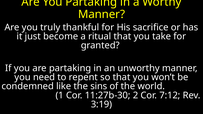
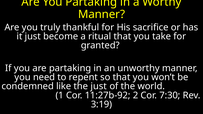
the sins: sins -> just (99, 86)
11:27b-30: 11:27b-30 -> 11:27b-92 (108, 95)
7:12: 7:12 -> 7:30 (170, 95)
